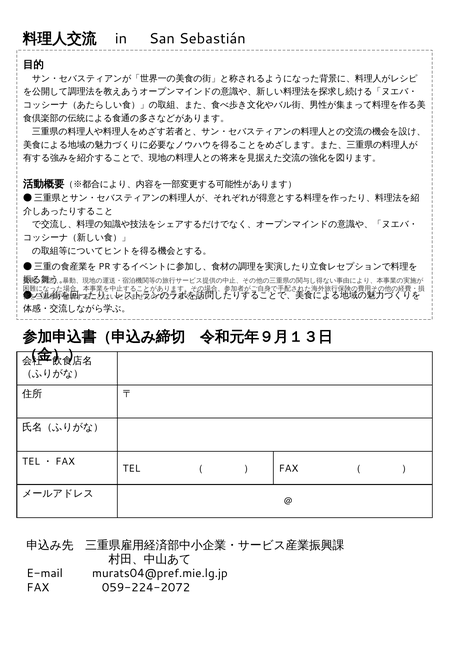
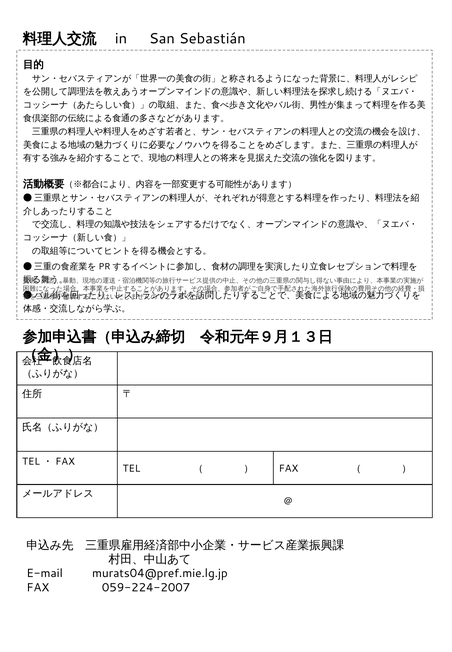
059-224-2072: 059-224-2072 -> 059-224-2007 (146, 588)
